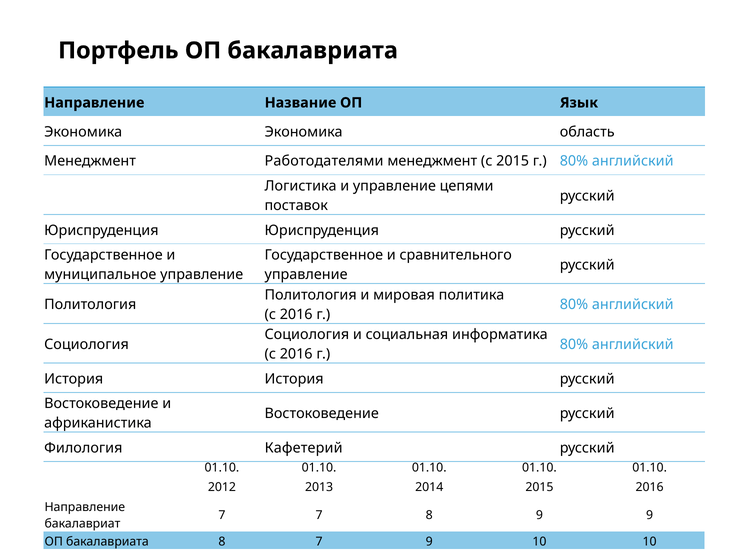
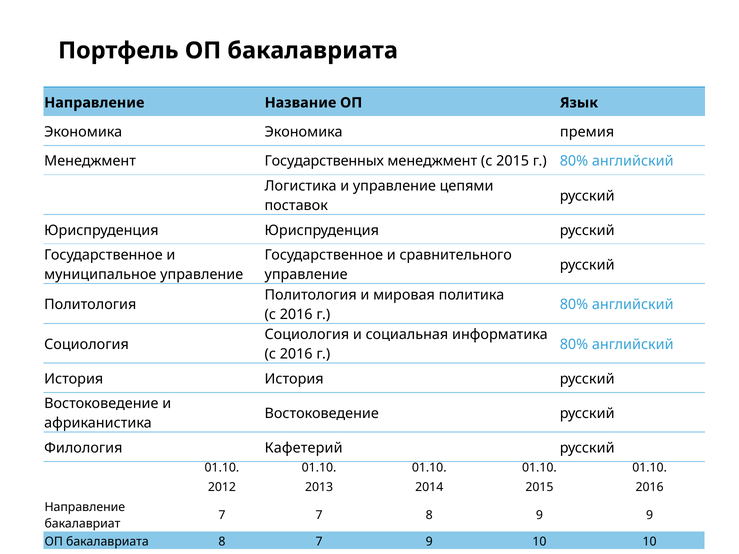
область: область -> премия (587, 132)
Работодателями: Работодателями -> Государственных (324, 161)
